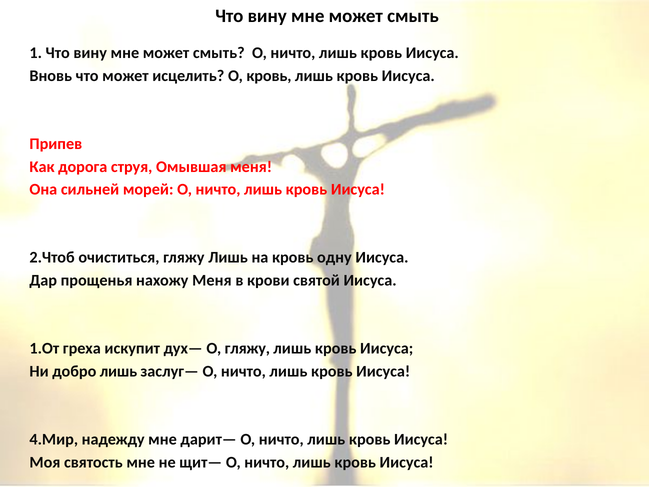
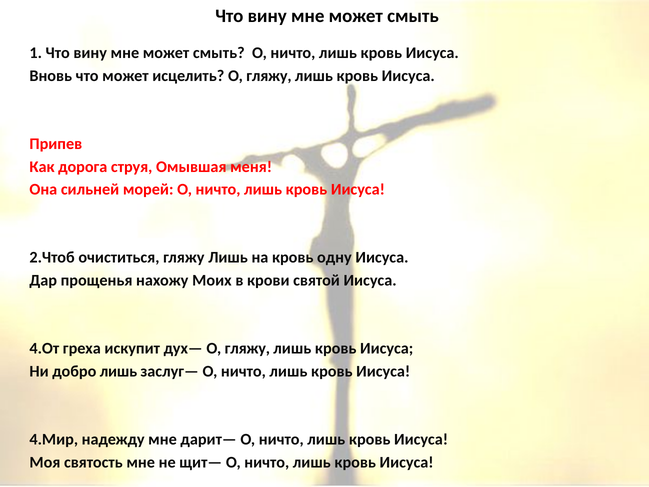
исцелить О кровь: кровь -> гляжу (269, 76)
нахожу Меня: Меня -> Моих (212, 280)
1.От: 1.От -> 4.От (44, 348)
